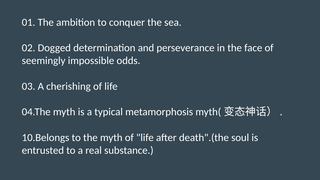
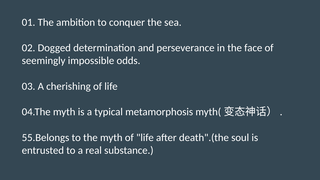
10.Belongs: 10.Belongs -> 55.Belongs (46, 138)
